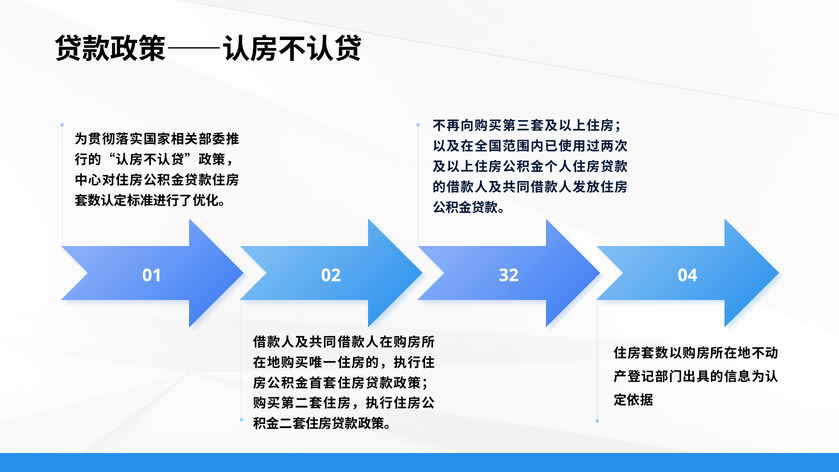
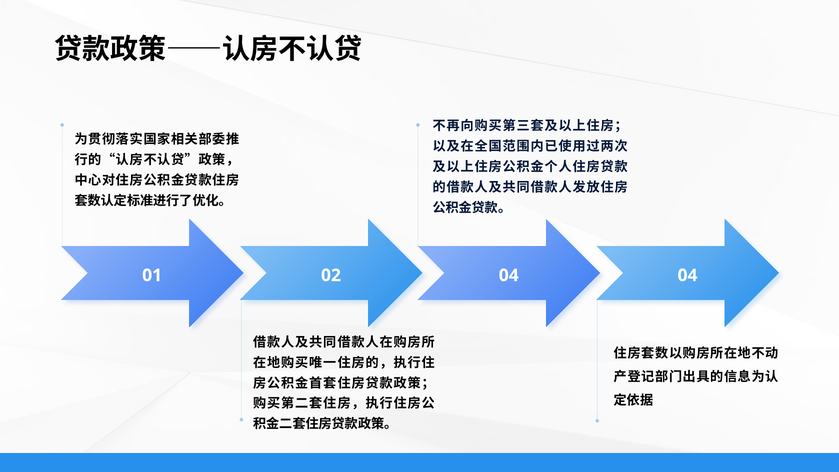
02 32: 32 -> 04 (509, 275)
